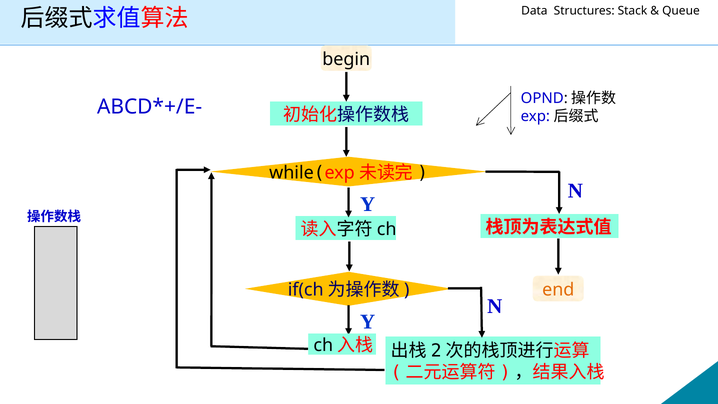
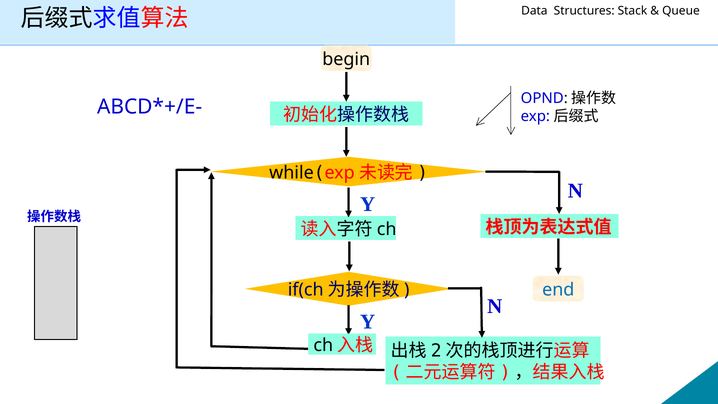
end colour: orange -> blue (558, 290)
